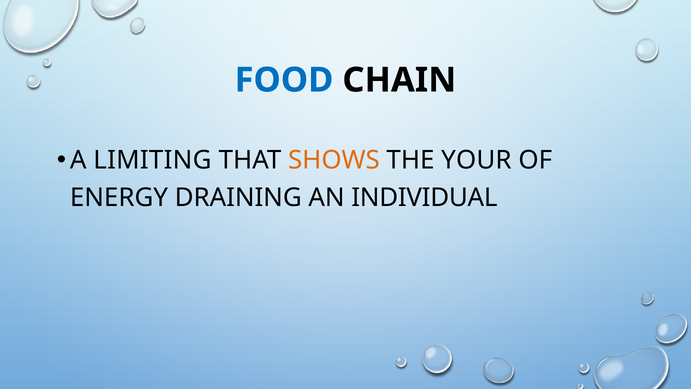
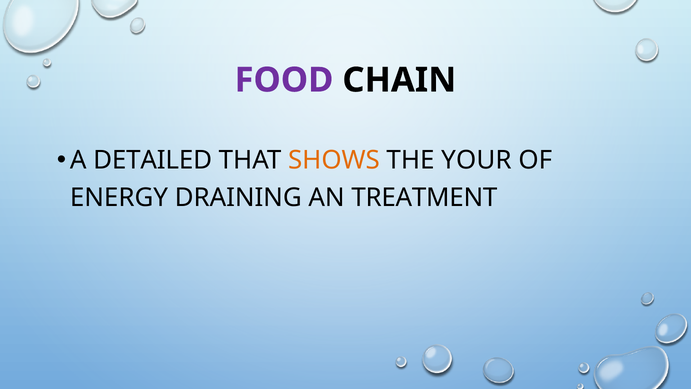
FOOD colour: blue -> purple (284, 80)
LIMITING: LIMITING -> DETAILED (153, 160)
INDIVIDUAL: INDIVIDUAL -> TREATMENT (424, 198)
